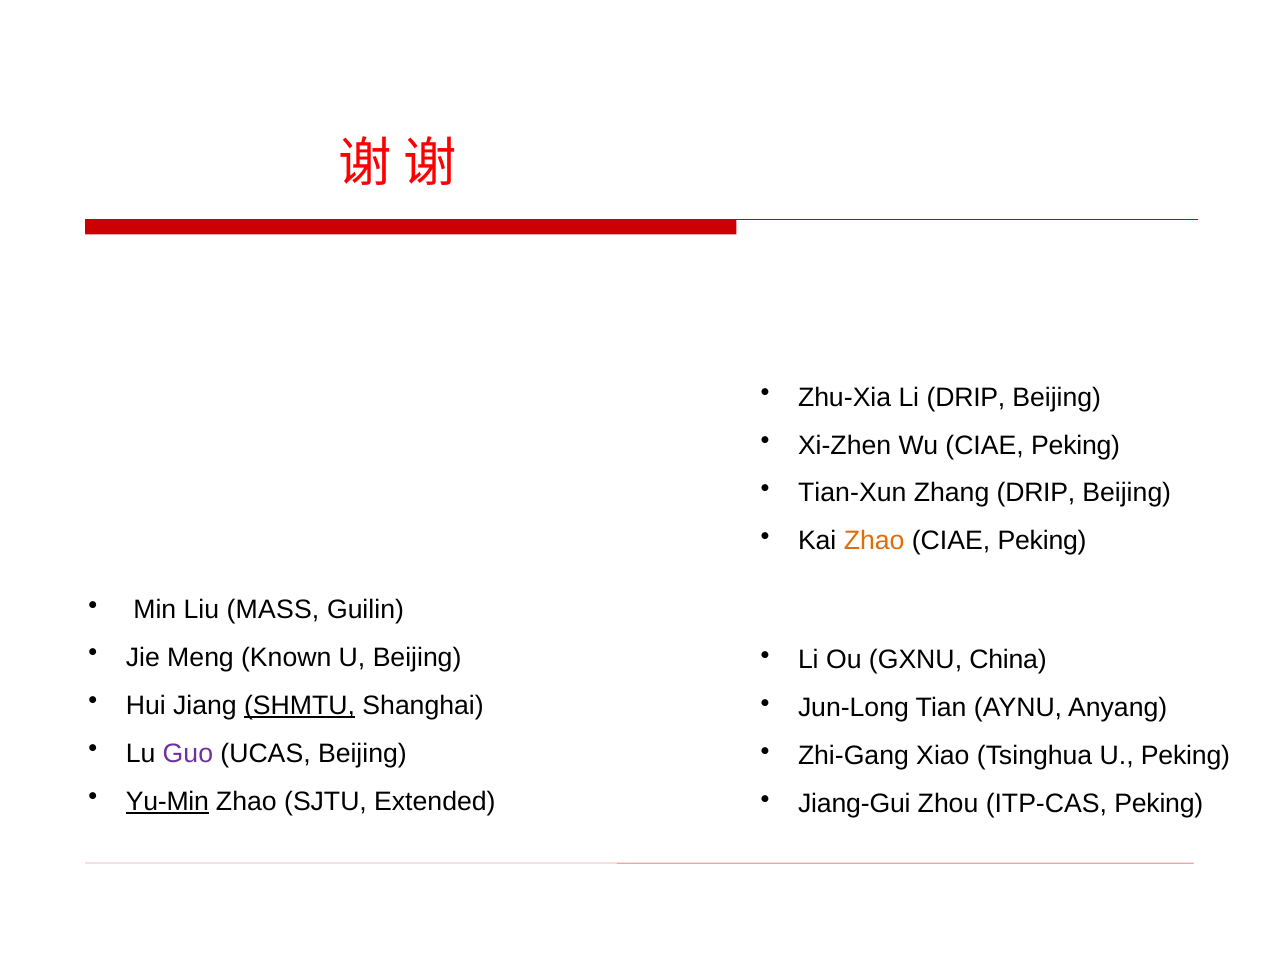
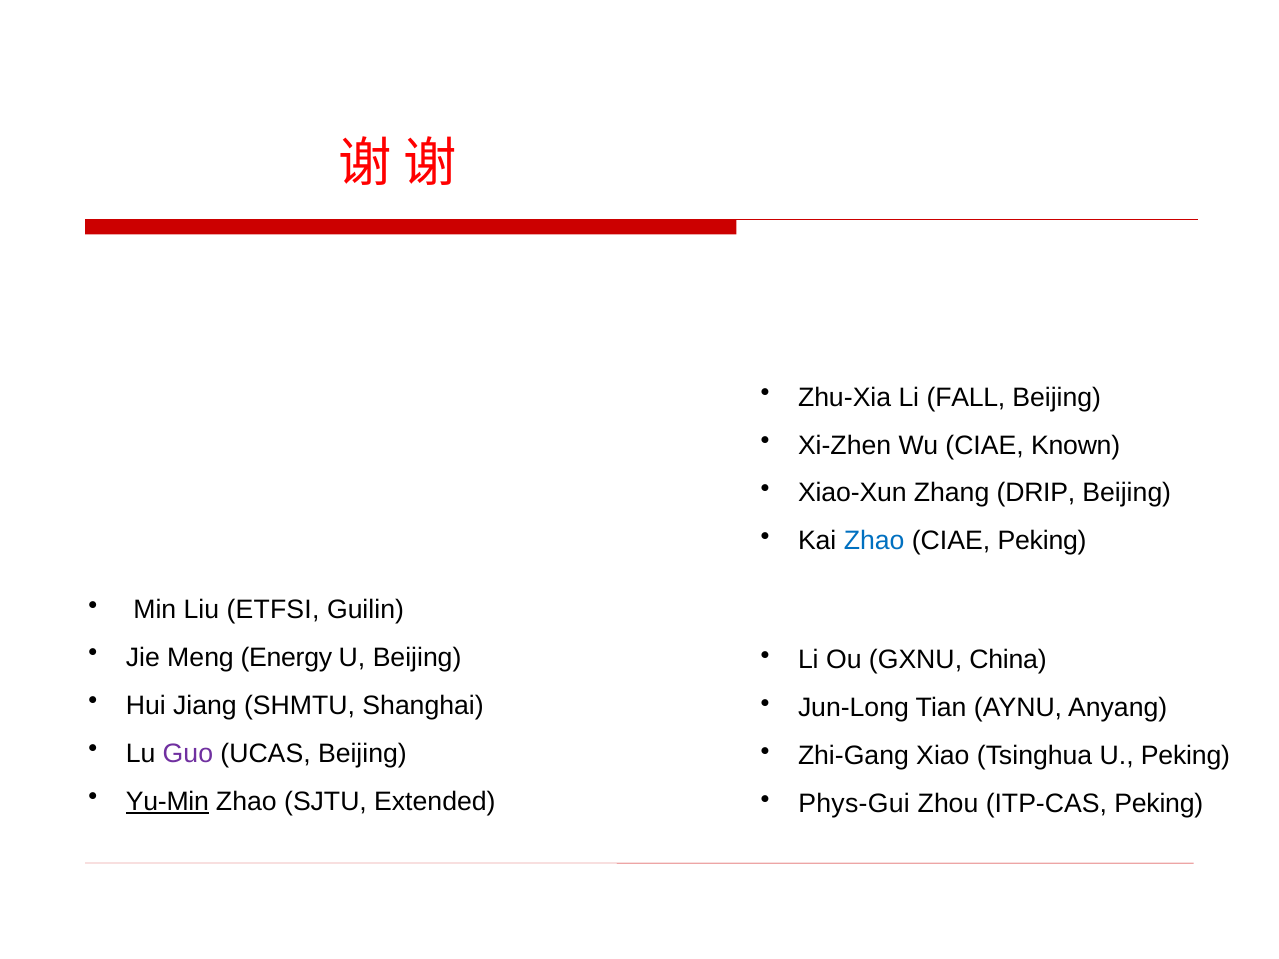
Li DRIP: DRIP -> FALL (966, 397)
Wu CIAE Peking: Peking -> Known (1076, 445)
Tian-Xun: Tian-Xun -> Xiao-Xun (852, 493)
Zhao colour: orange -> blue (874, 541)
MASS: MASS -> ETFSI (273, 610)
Known: Known -> Energy (286, 658)
SHMTU underline: present -> none (300, 706)
Jiang-Gui: Jiang-Gui -> Phys-Gui (854, 804)
